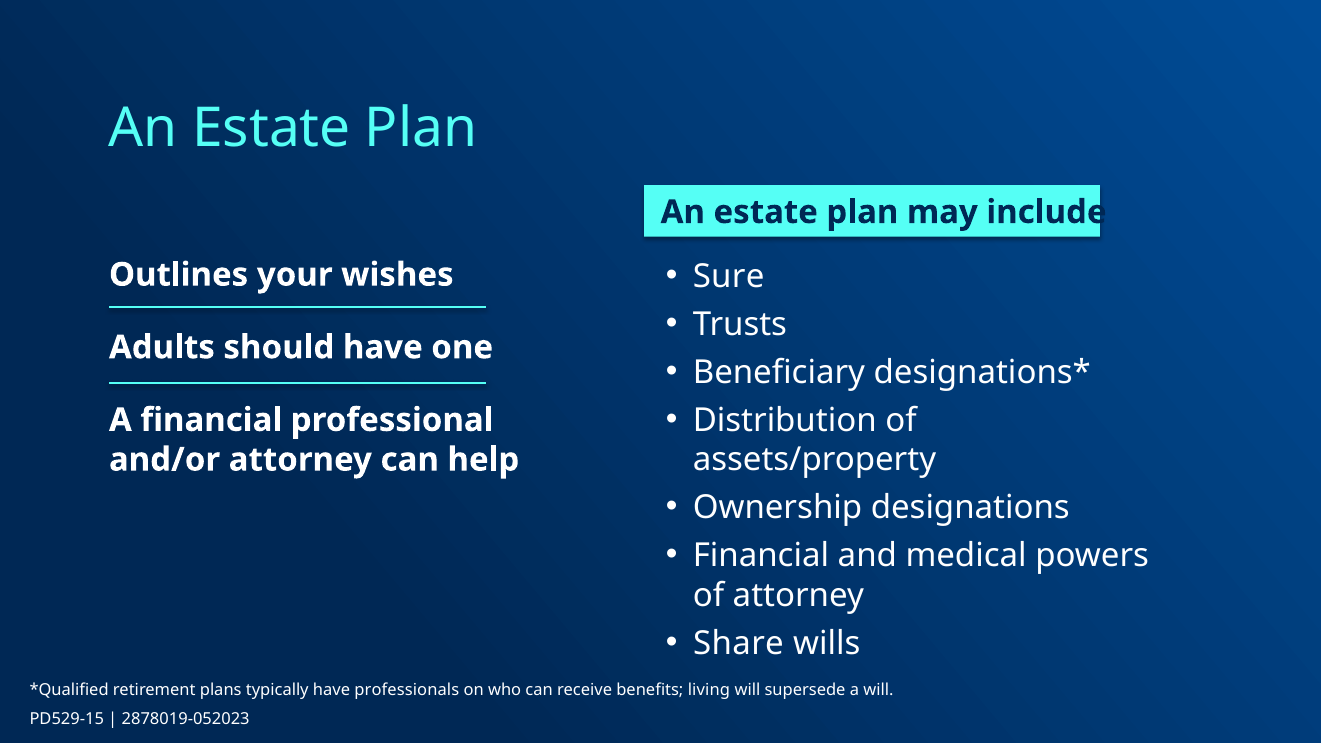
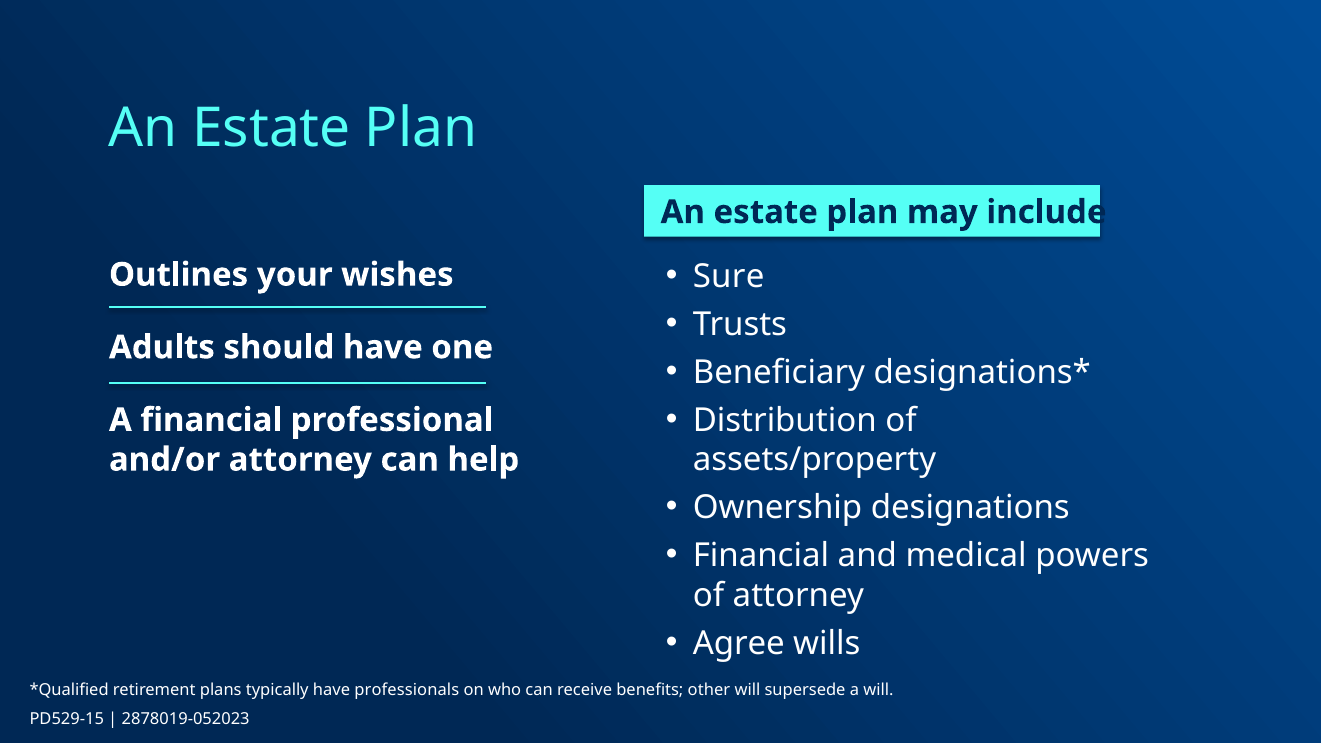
Share: Share -> Agree (739, 643)
living: living -> other (709, 690)
